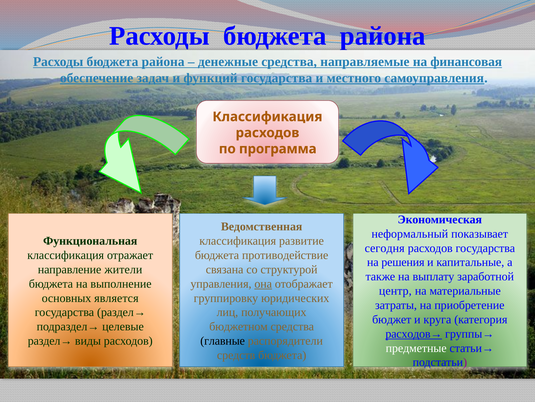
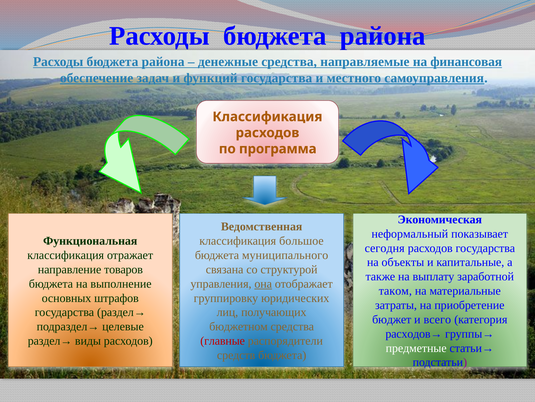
развитие: развитие -> большое (301, 240)
противодействие: противодействие -> муниципального (285, 255)
решения: решения -> объекты (403, 262)
жители: жители -> товаров (124, 269)
центр: центр -> таком (395, 290)
является: является -> штрафов (116, 298)
круга: круга -> всего (437, 319)
расходов→ underline: present -> none (414, 333)
главные colour: black -> red (223, 340)
